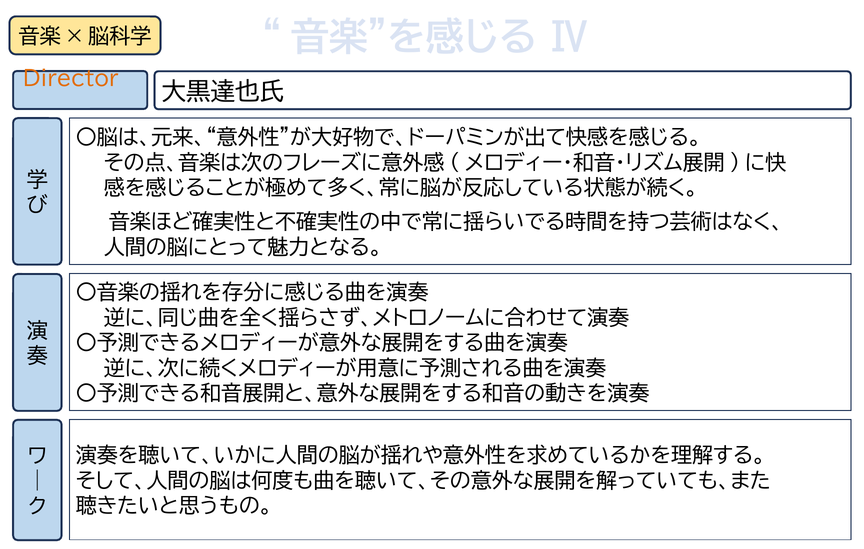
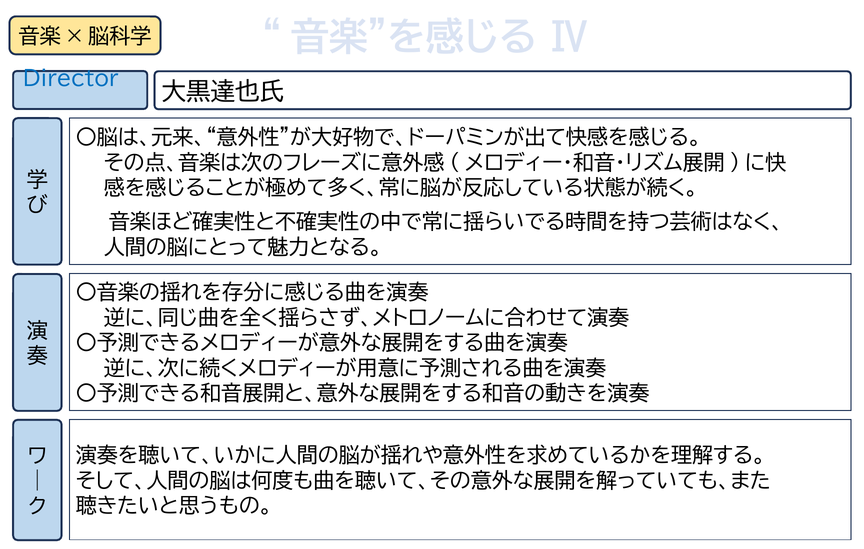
Director colour: orange -> blue (71, 79)
